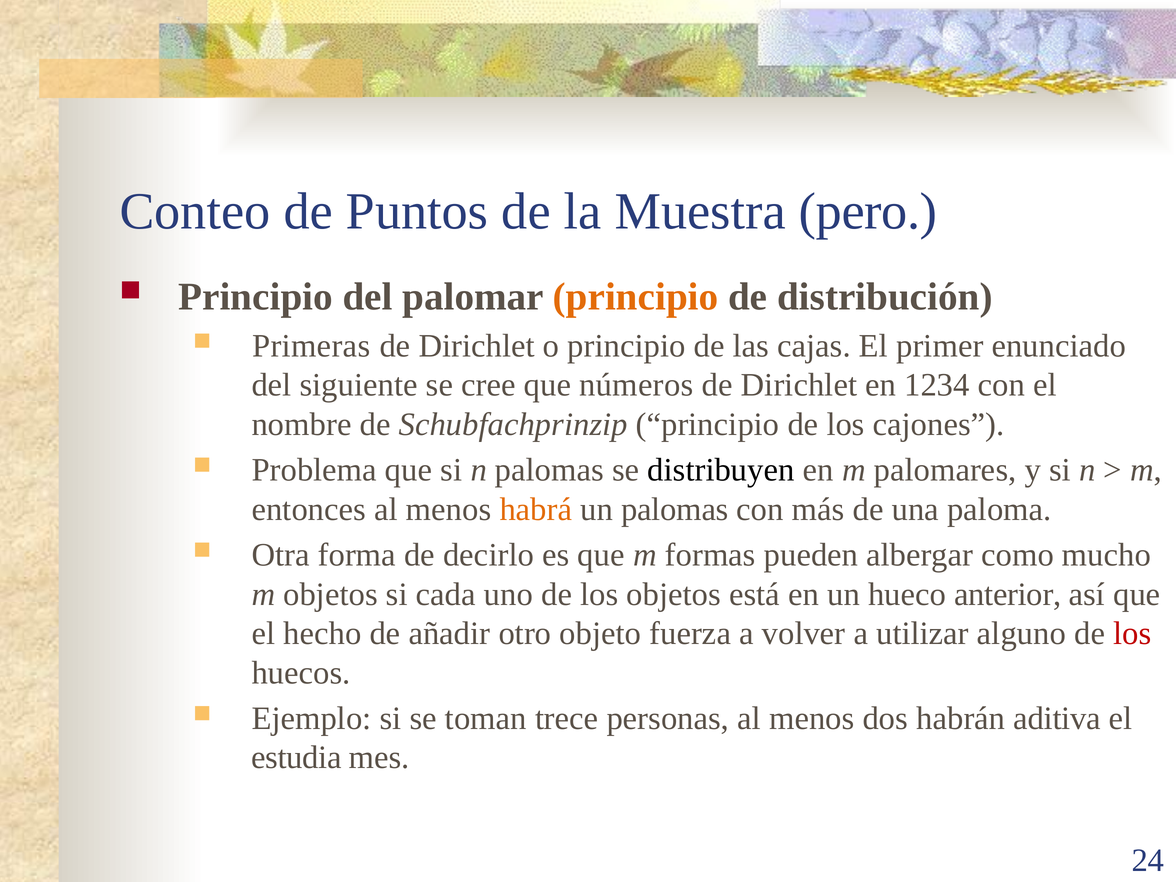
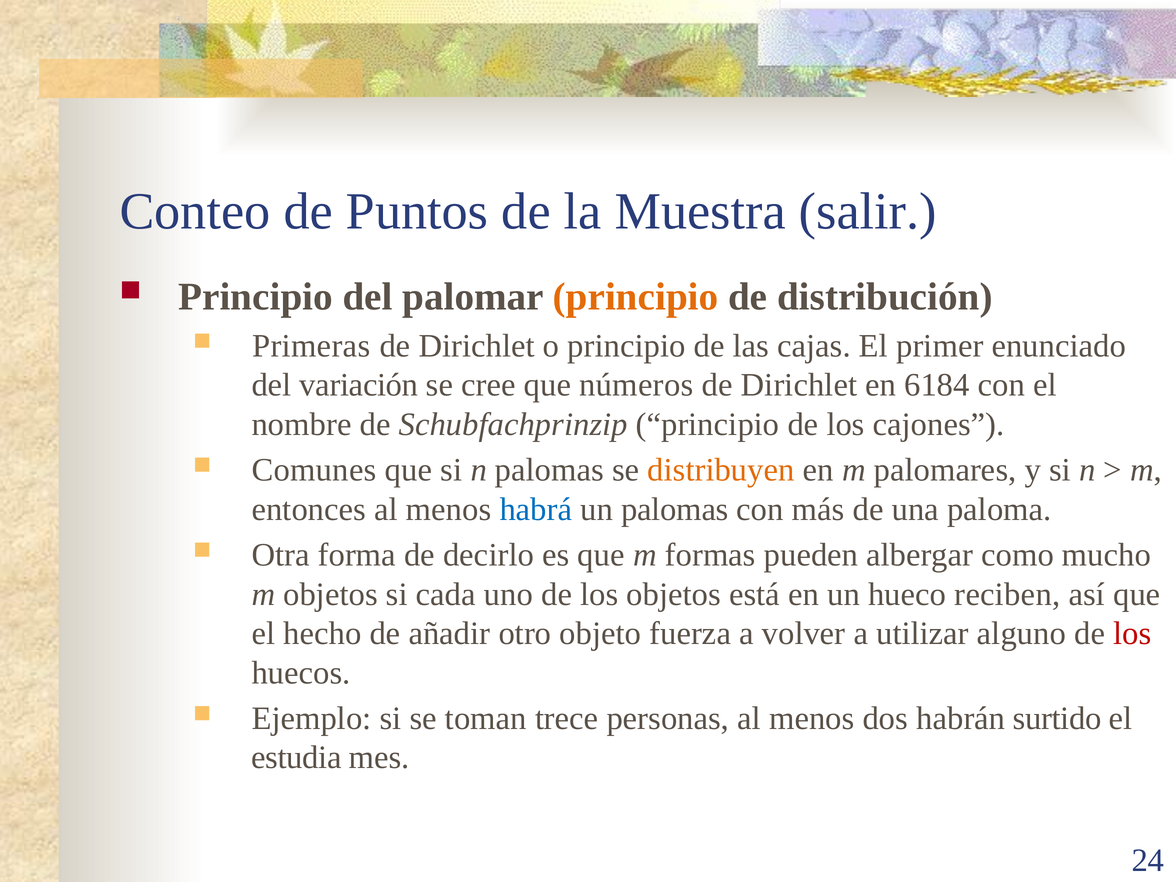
pero: pero -> salir (868, 211)
siguiente: siguiente -> variación (359, 385)
1234: 1234 -> 6184 (937, 385)
Problema: Problema -> Comunes (314, 470)
distribuyen colour: black -> orange (721, 470)
habrá colour: orange -> blue (536, 509)
anterior: anterior -> reciben (1007, 594)
aditiva: aditiva -> surtido (1057, 718)
